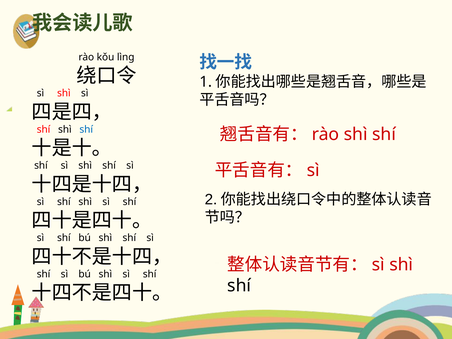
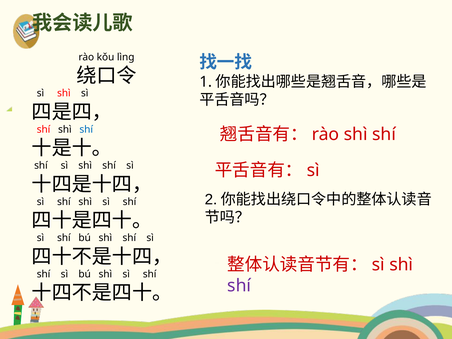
shí colour: black -> purple (239, 286)
